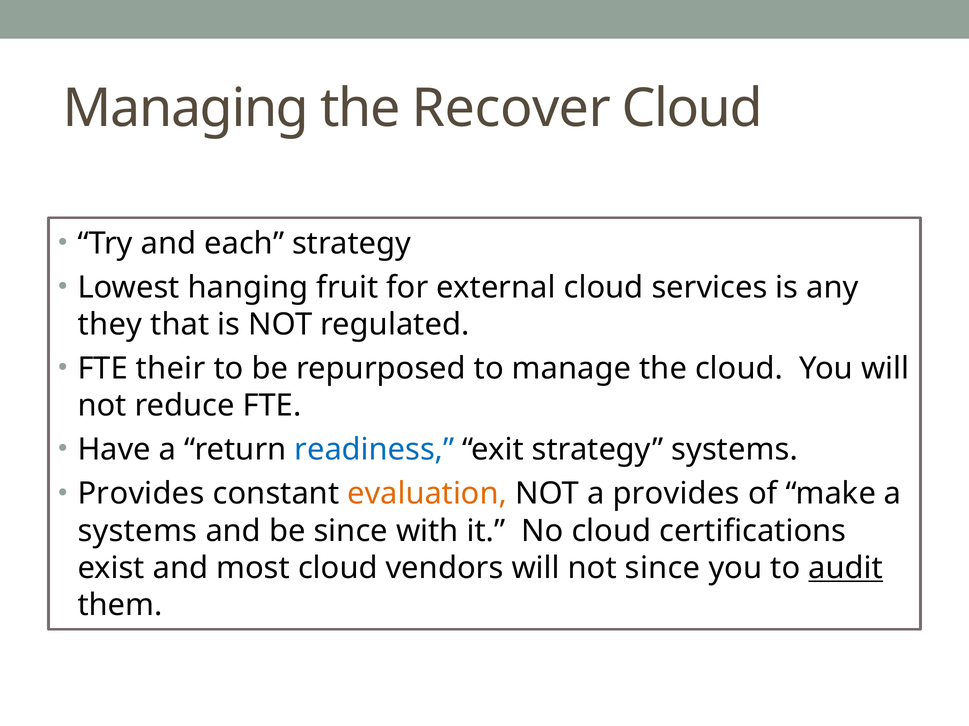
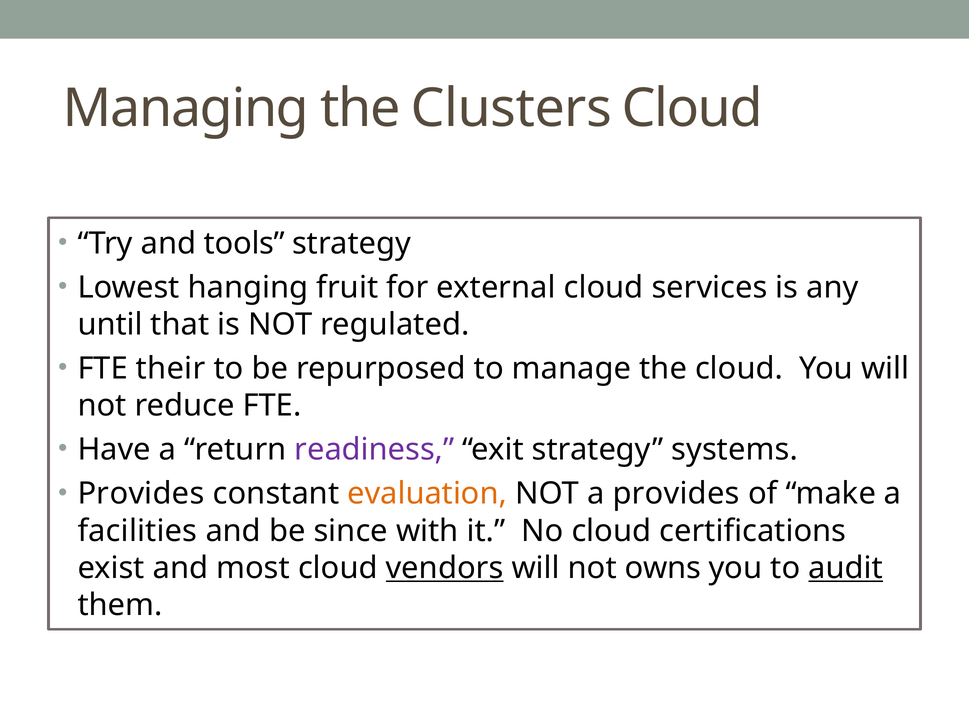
Recover: Recover -> Clusters (511, 109)
each: each -> tools (244, 244)
they: they -> until (110, 325)
readiness colour: blue -> purple (374, 450)
systems: systems -> facilities (137, 531)
vendors underline: none -> present (445, 568)
not since: since -> owns (663, 568)
